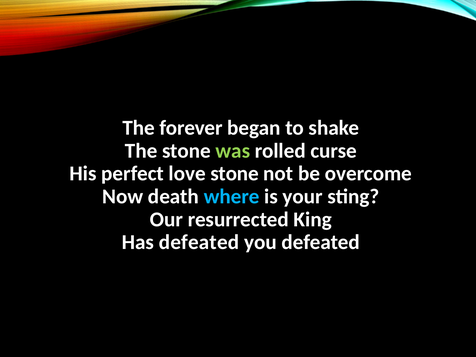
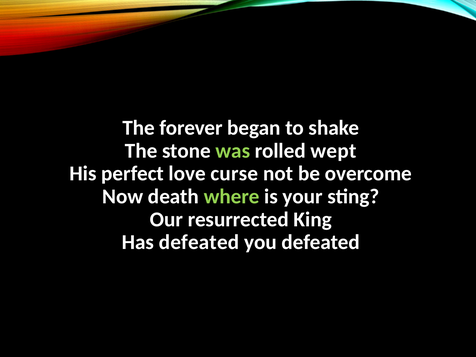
curse: curse -> wept (333, 151)
love stone: stone -> curse (234, 174)
where colour: light blue -> light green (232, 197)
